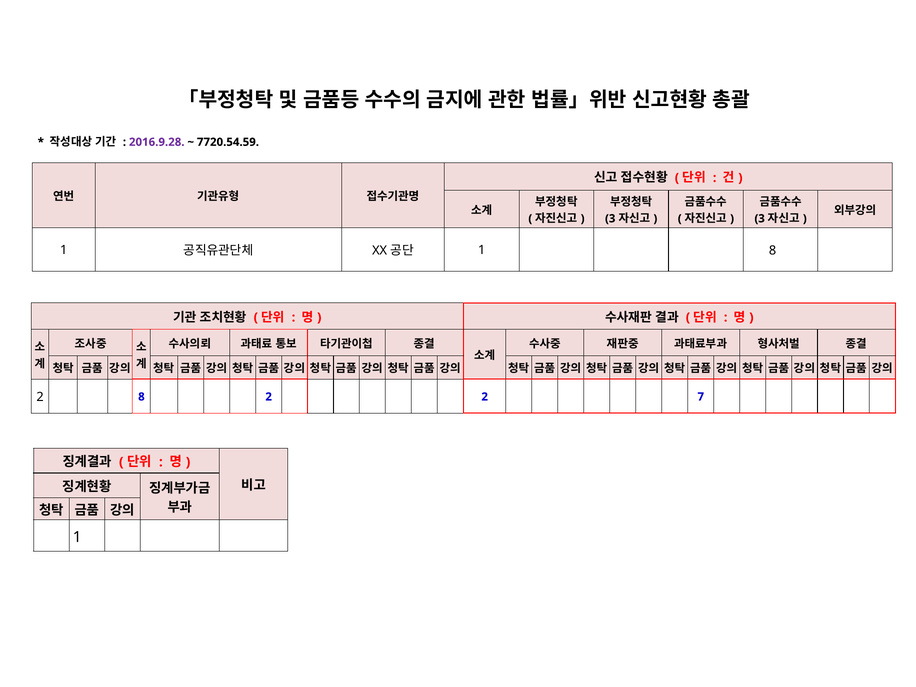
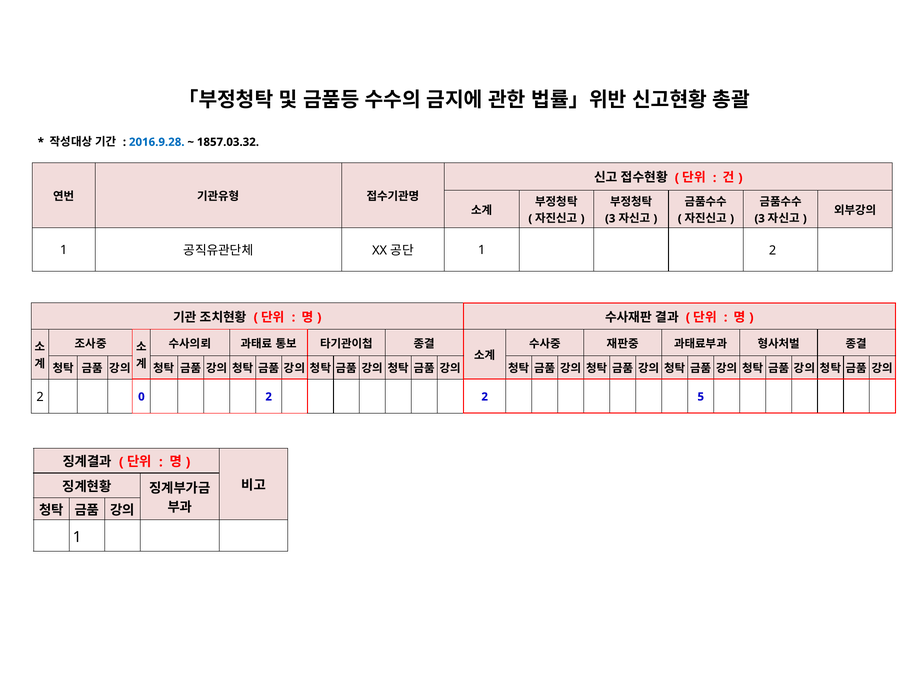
2016.9.28 colour: purple -> blue (157, 142)
7720.54.59: 7720.54.59 -> 1857.03.32 (228, 142)
1 8: 8 -> 2 (773, 251)
2 8: 8 -> 0 (141, 397)
7: 7 -> 5 (701, 397)
